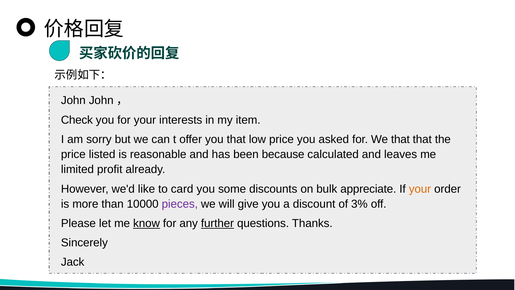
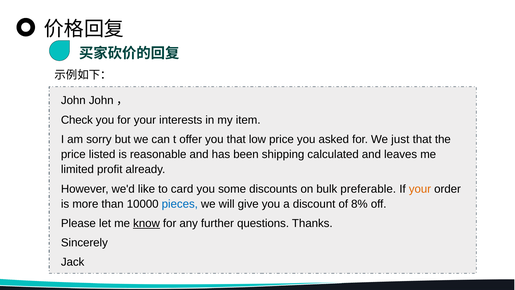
We that: that -> just (400, 139)
because: because -> shipping (283, 154)
appreciate: appreciate -> preferable (368, 189)
pieces colour: purple -> blue (180, 204)
3%: 3% -> 8% (359, 204)
further underline: present -> none (217, 223)
